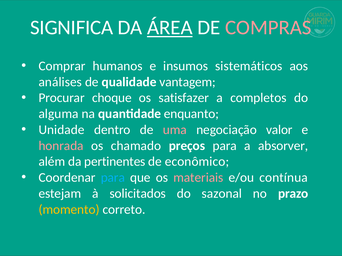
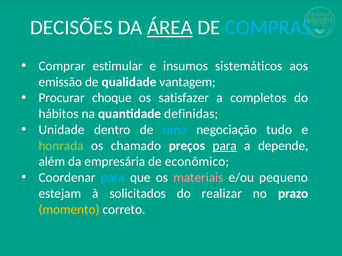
SIGNIFICA: SIGNIFICA -> DECISÕES (72, 28)
COMPRAS colour: pink -> light blue (268, 28)
humanos: humanos -> estimular (118, 66)
análises: análises -> emissão (60, 82)
alguma: alguma -> hábitos (59, 114)
enquanto: enquanto -> definidas (191, 114)
uma colour: pink -> light blue (175, 130)
valor: valor -> tudo (279, 130)
honrada colour: pink -> light green (61, 146)
para underline: none -> present (225, 146)
absorver: absorver -> depende (283, 146)
pertinentes: pertinentes -> empresária (115, 162)
contínua: contínua -> pequeno (284, 178)
sazonal: sazonal -> realizar (222, 194)
